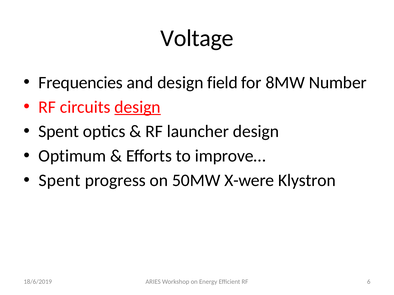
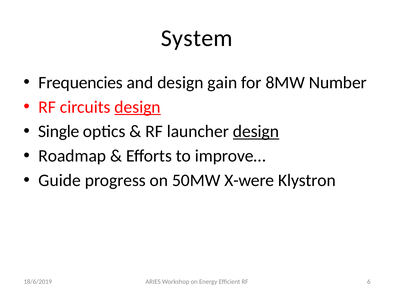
Voltage: Voltage -> System (197, 38)
field: field -> gain (222, 83)
Spent: Spent -> Single (59, 132)
design underline: none -> present (256, 132)
Optimum: Optimum -> Roadmap (72, 156)
Spent: Spent -> Guide (60, 181)
